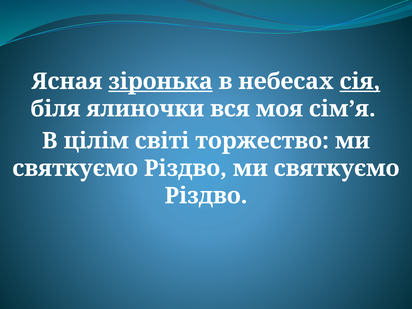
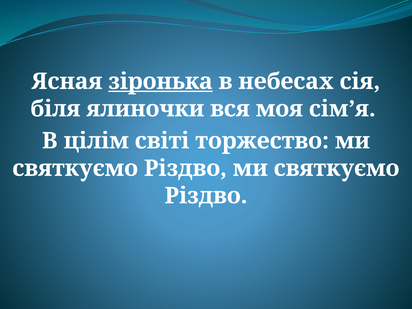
сія underline: present -> none (360, 81)
